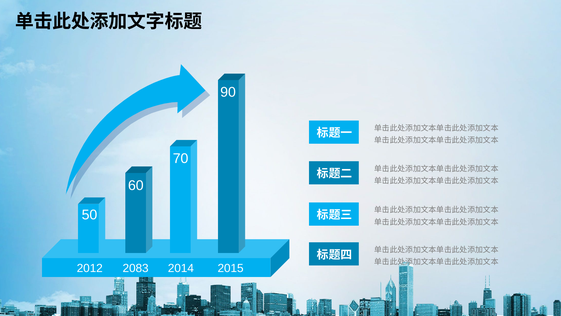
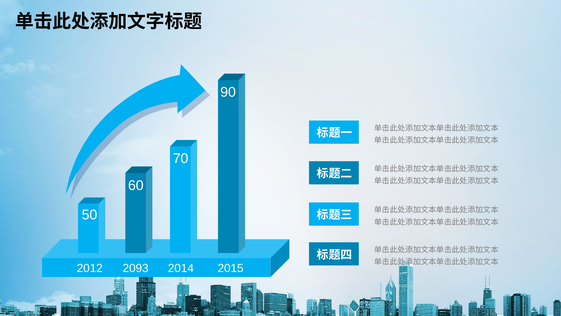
2083: 2083 -> 2093 (136, 268)
